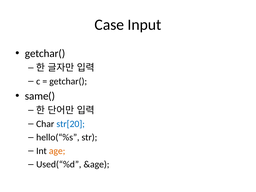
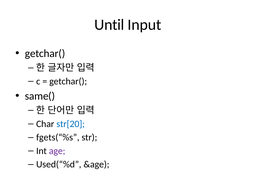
Case: Case -> Until (109, 25)
hello(“%s: hello(“%s -> fgets(“%s (58, 137)
age colour: orange -> purple (57, 151)
